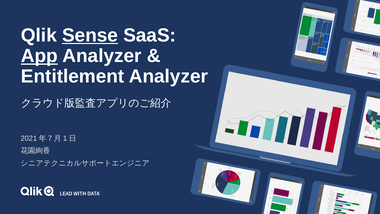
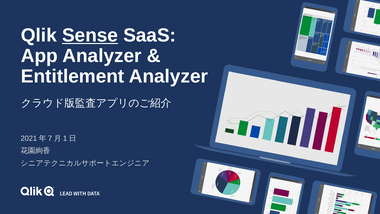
App underline: present -> none (39, 56)
